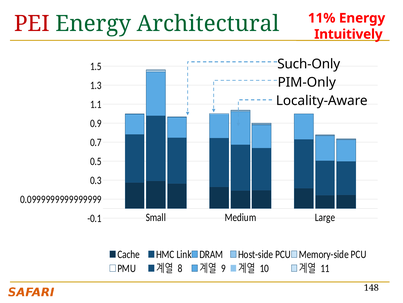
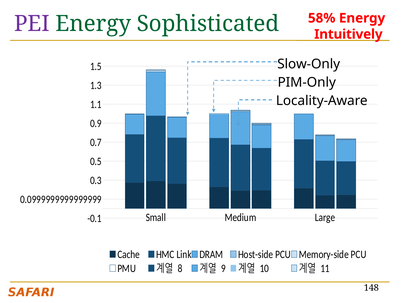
11%: 11% -> 58% (322, 18)
PEI colour: red -> purple (32, 24)
Architectural: Architectural -> Sophisticated (208, 24)
Such-Only: Such-Only -> Slow-Only (309, 64)
